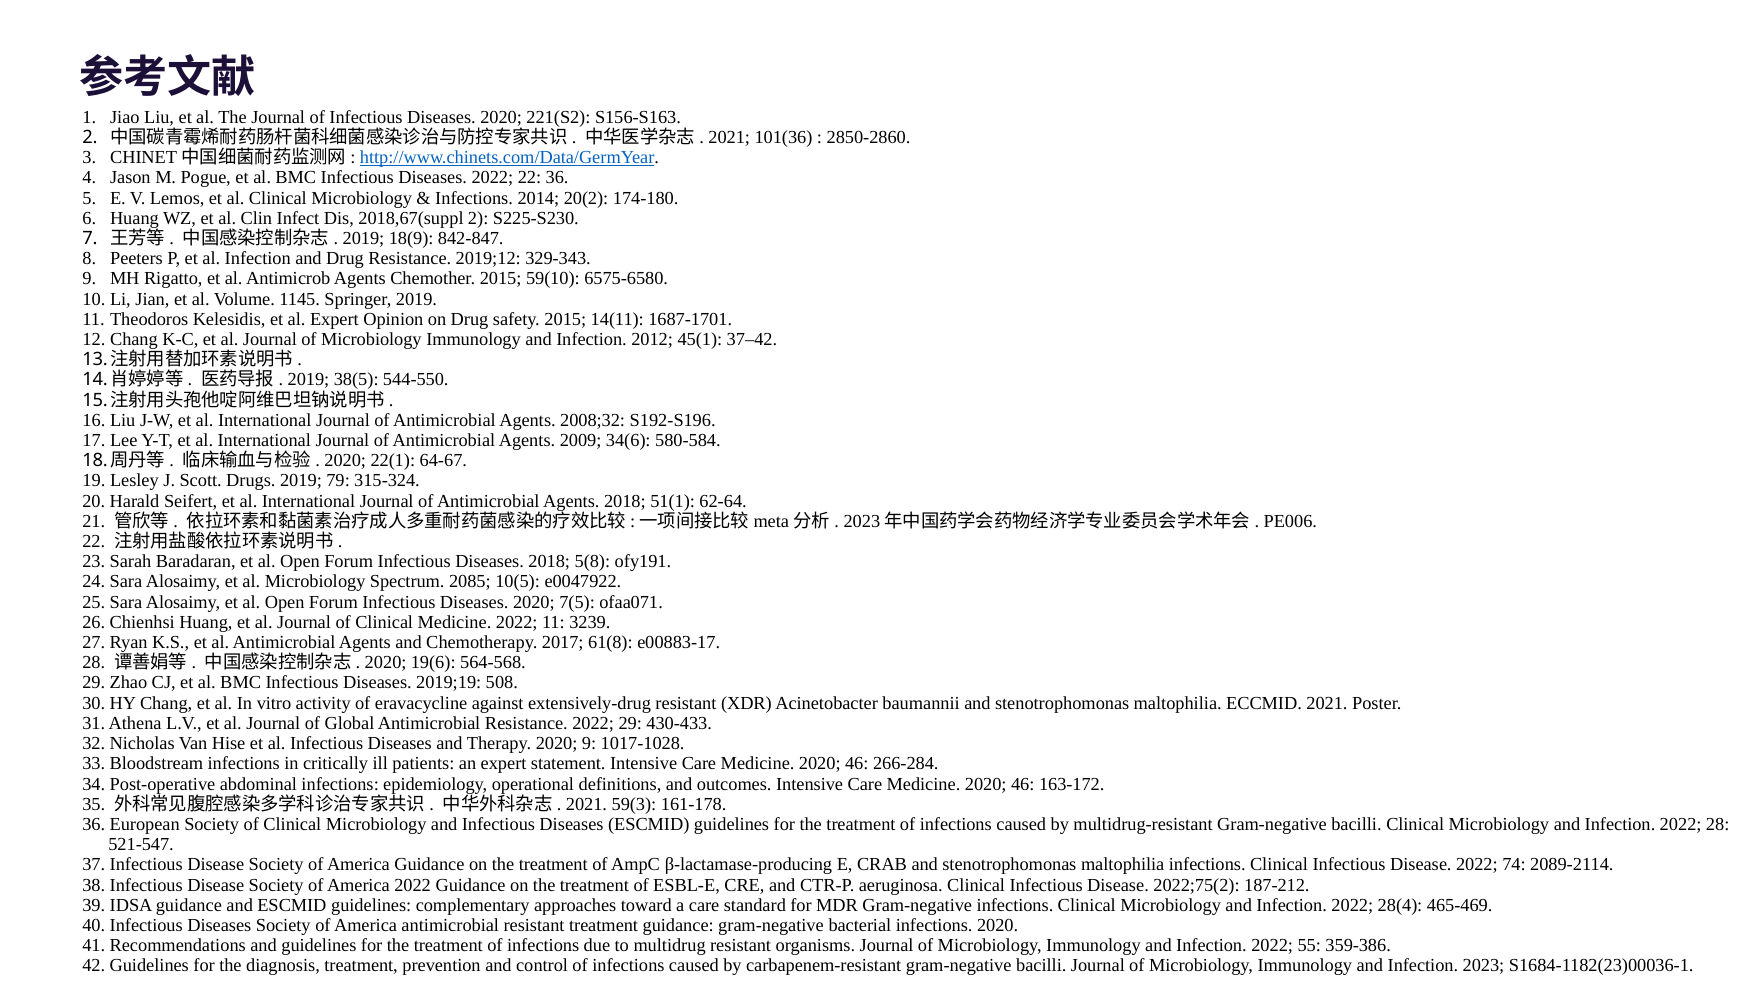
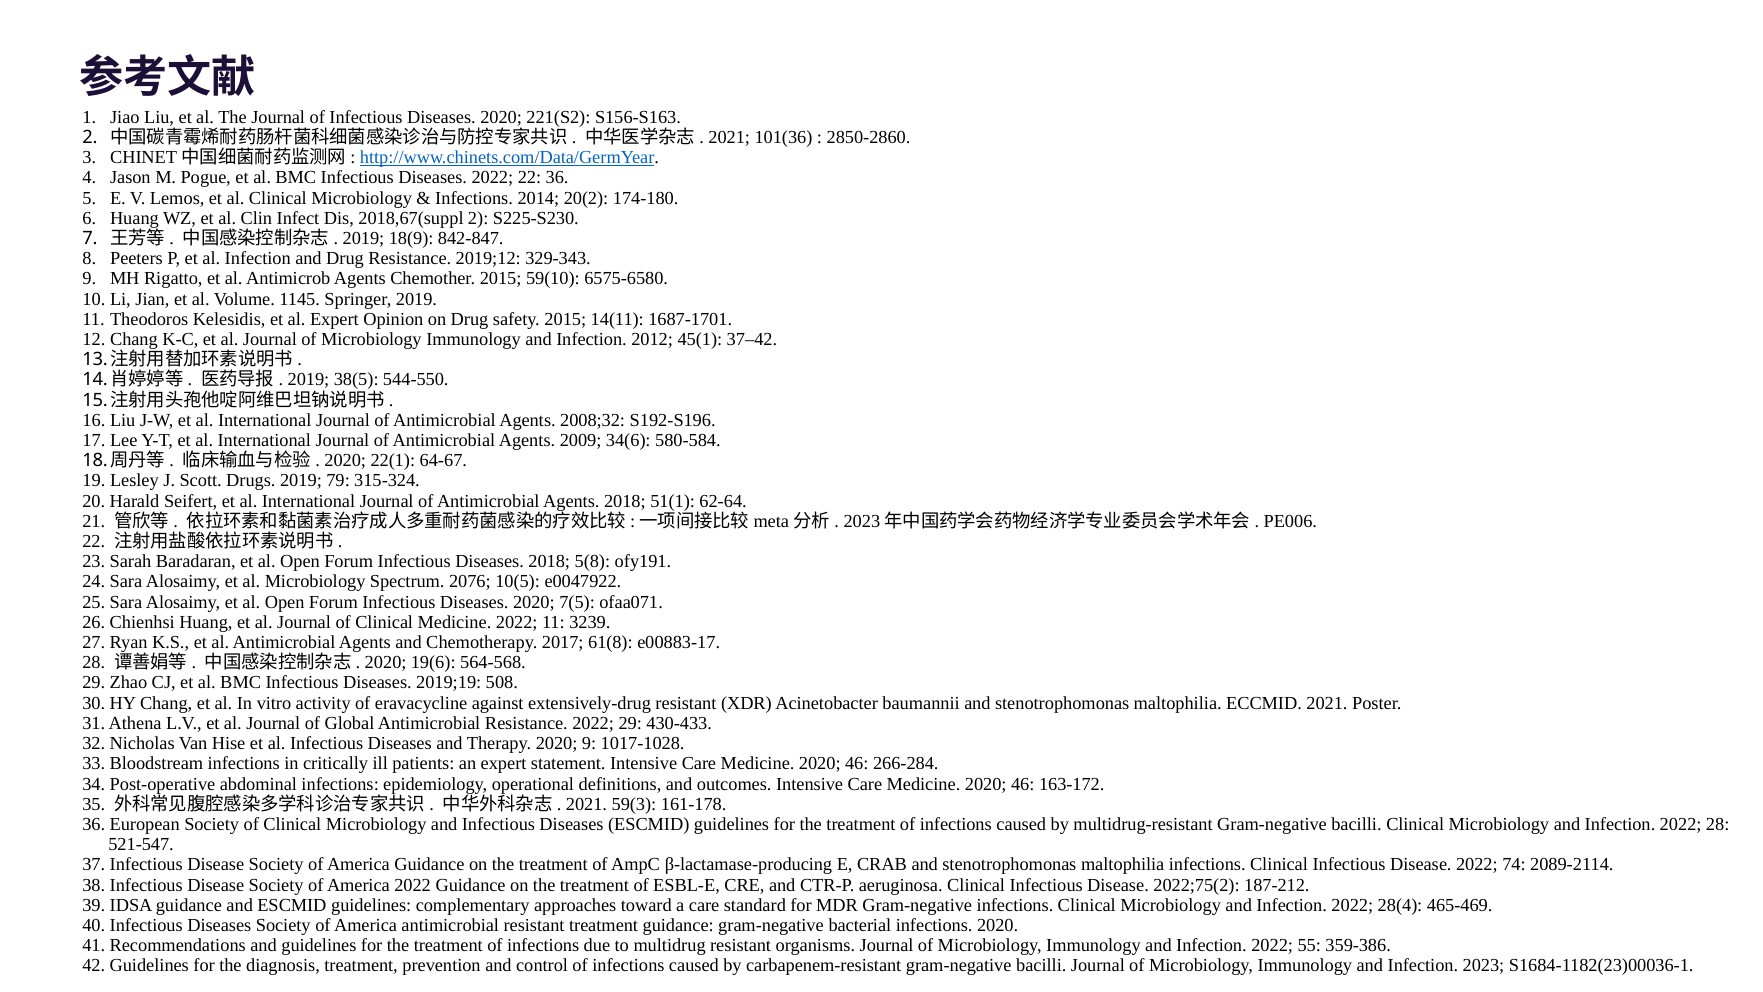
2085: 2085 -> 2076 (470, 582)
